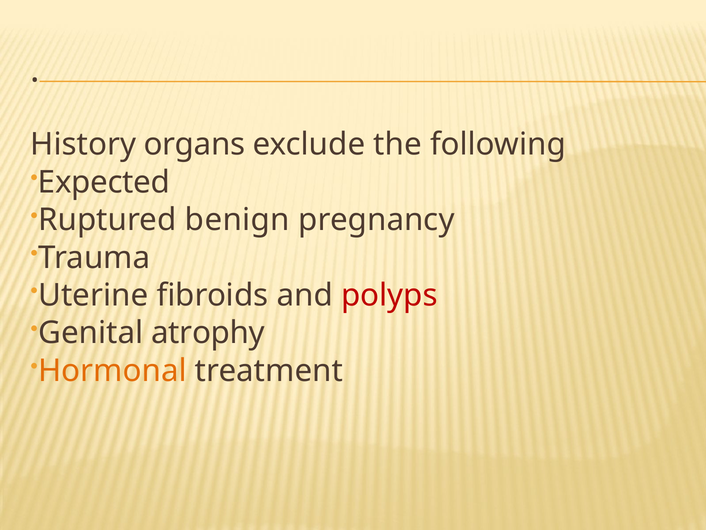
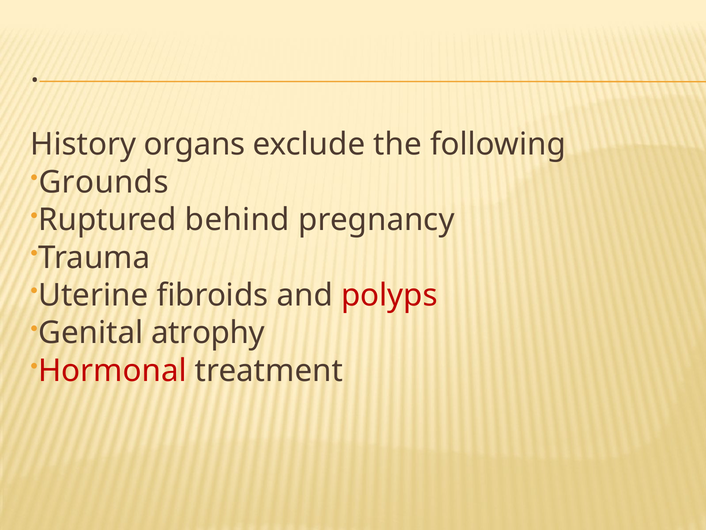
Expected: Expected -> Grounds (104, 182)
benign: benign -> behind (237, 220)
Hormonal colour: orange -> red (113, 370)
